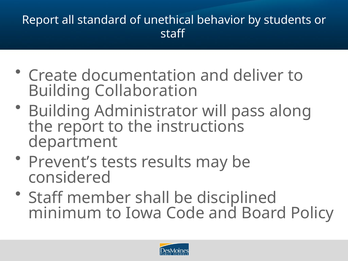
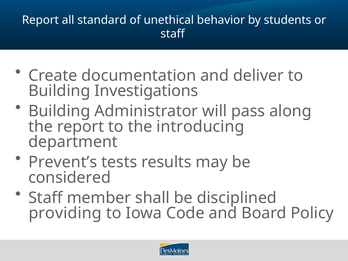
Collaboration: Collaboration -> Investigations (146, 91)
instructions: instructions -> introducing (200, 127)
minimum: minimum -> providing (65, 213)
